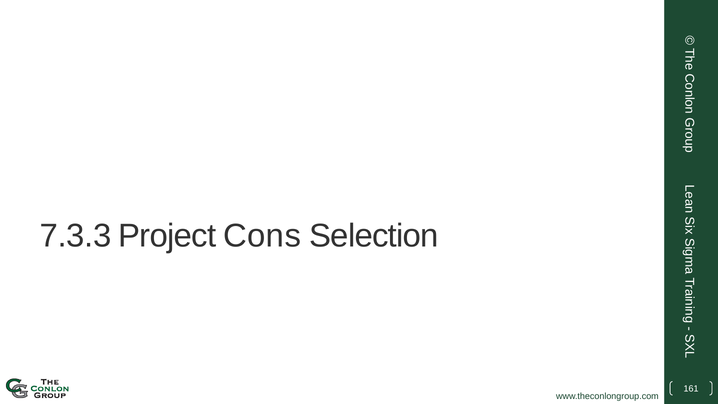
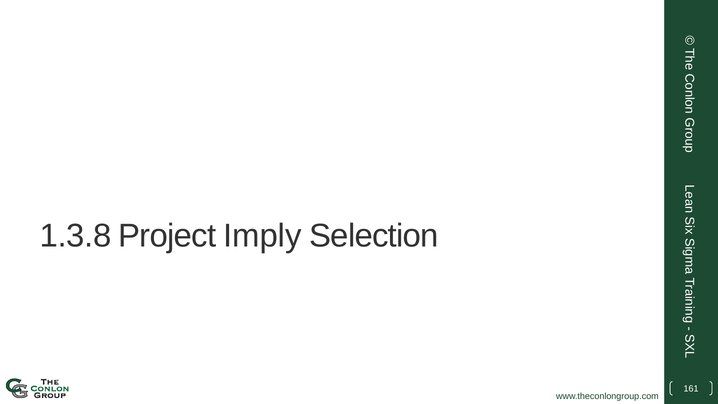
7.3.3: 7.3.3 -> 1.3.8 (76, 236)
Cons: Cons -> Imply (262, 236)
